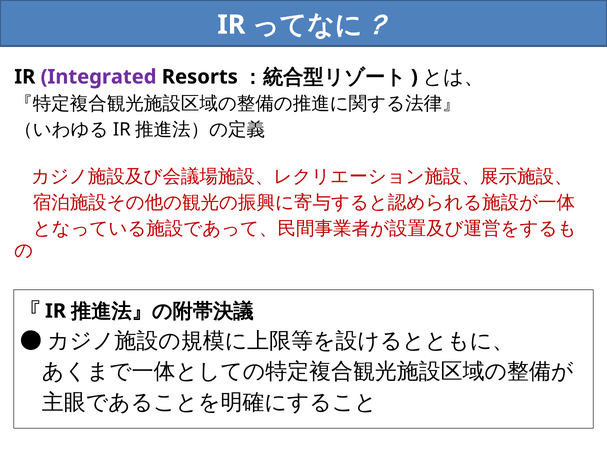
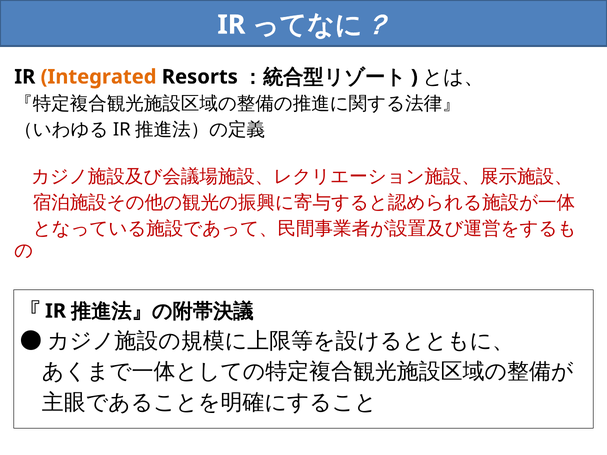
Integrated colour: purple -> orange (99, 77)
